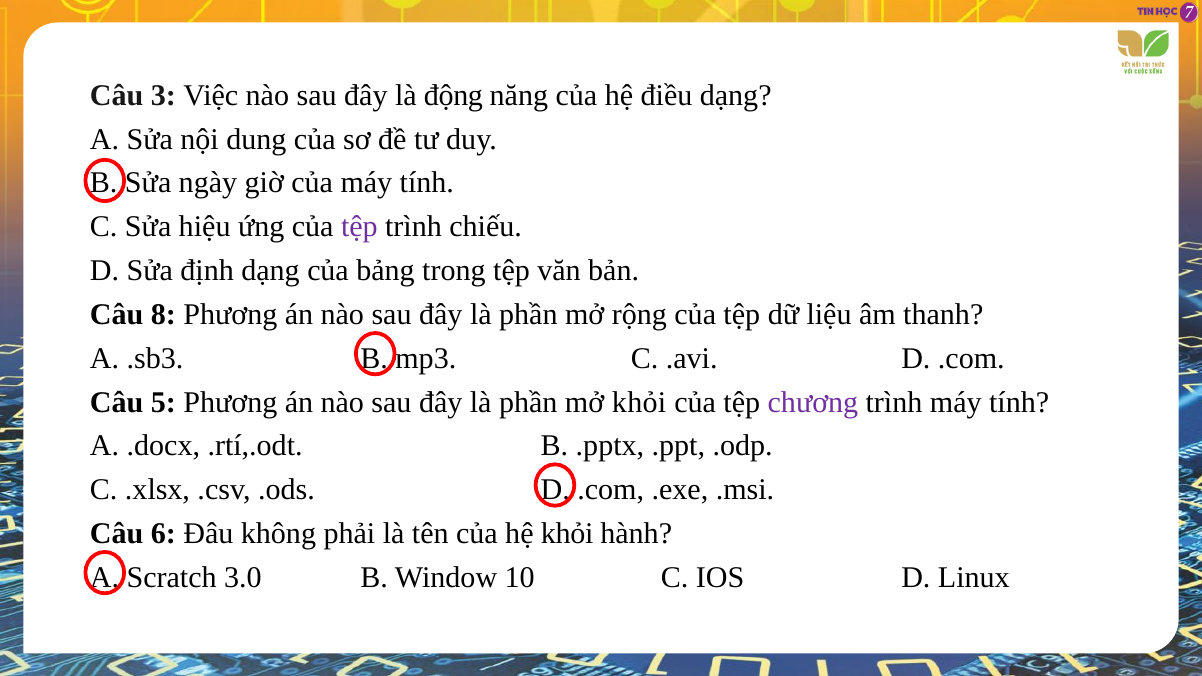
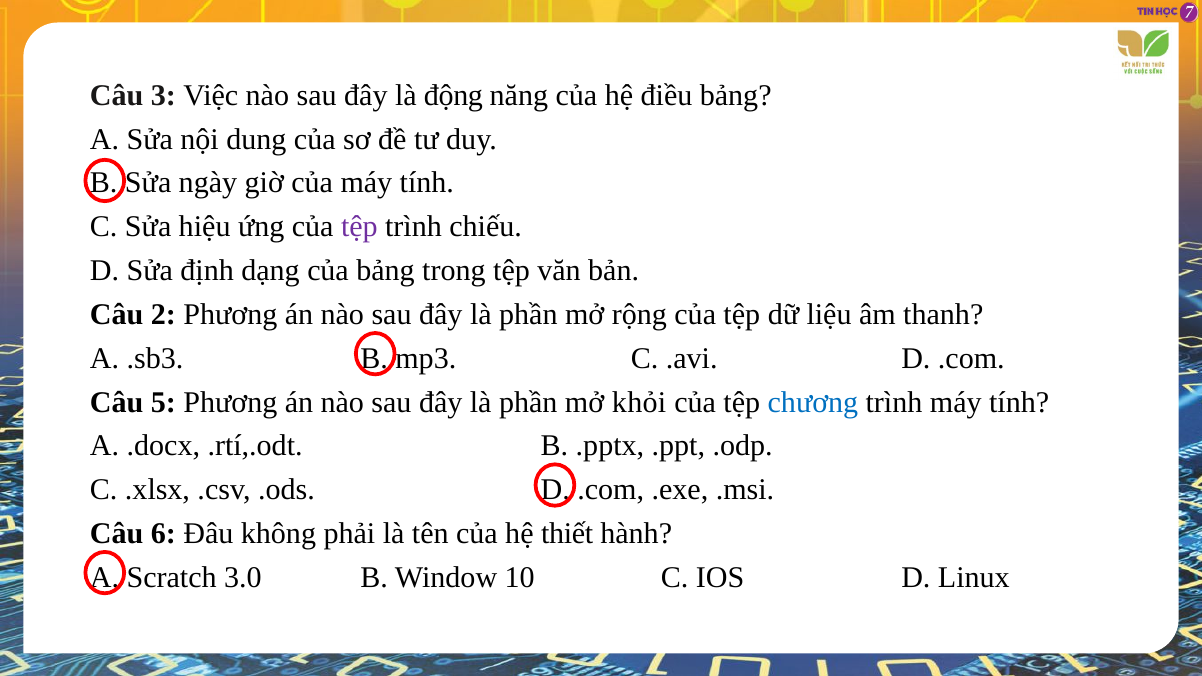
điều dạng: dạng -> bảng (736, 95)
8: 8 -> 2 (163, 315)
chương colour: purple -> blue (813, 402)
hệ khỏi: khỏi -> thiết (567, 534)
